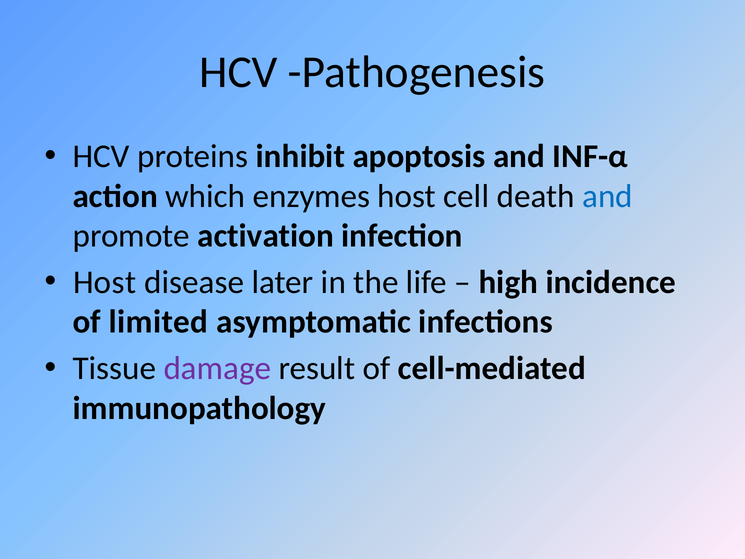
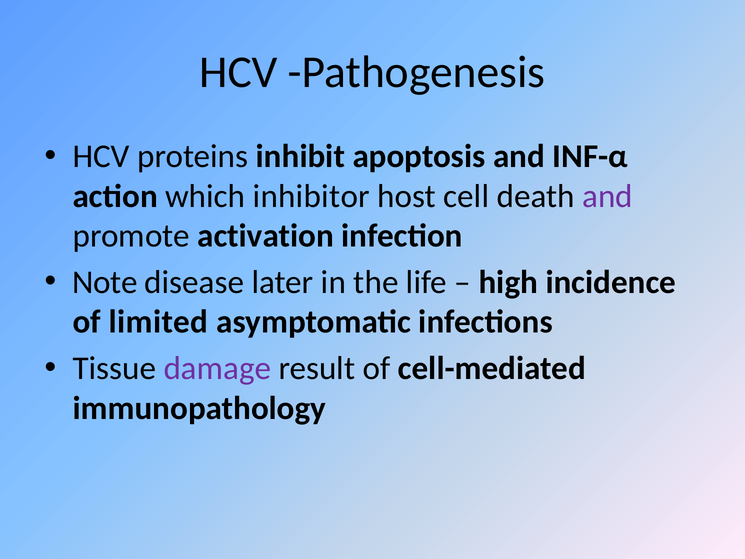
enzymes: enzymes -> inhibitor (311, 196)
and colour: blue -> purple (607, 196)
Host: Host -> Note (105, 282)
